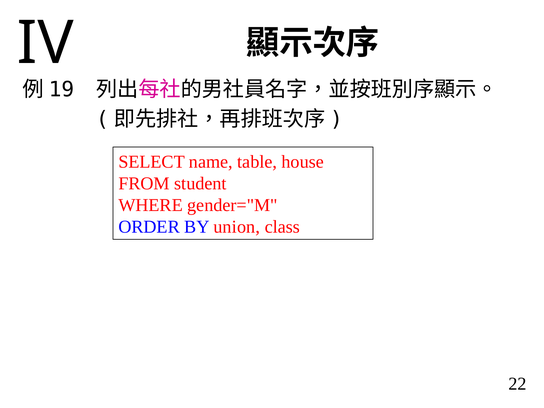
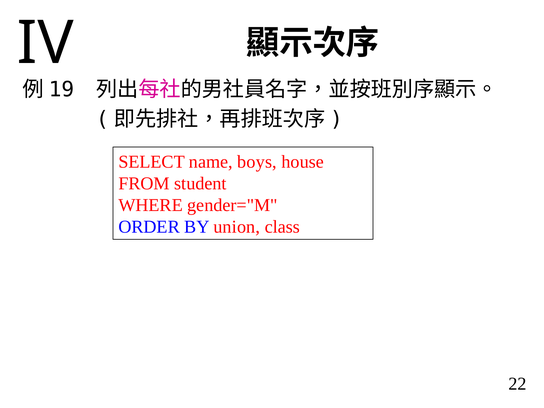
table: table -> boys (257, 162)
